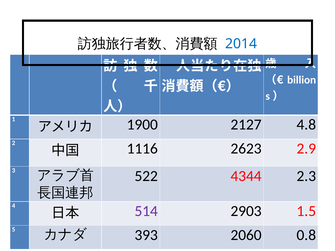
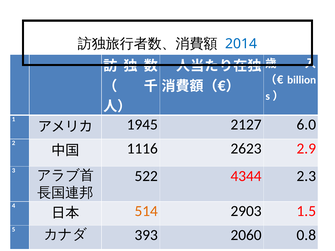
1900: 1900 -> 1945 (142, 125)
4.8: 4.8 -> 6.0 (306, 125)
514 colour: purple -> orange (146, 211)
